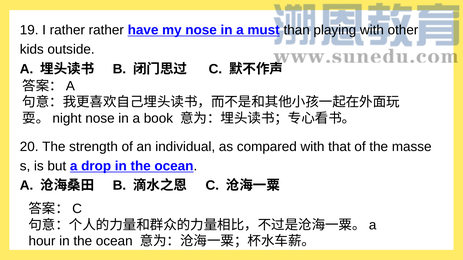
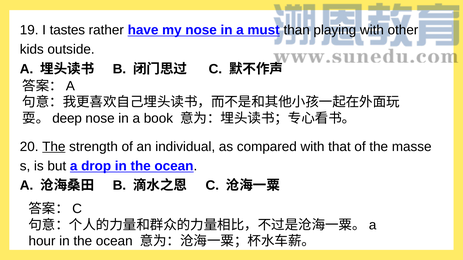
I rather: rather -> tastes (67, 30)
night: night -> deep (67, 119)
The underline: none -> present (54, 147)
